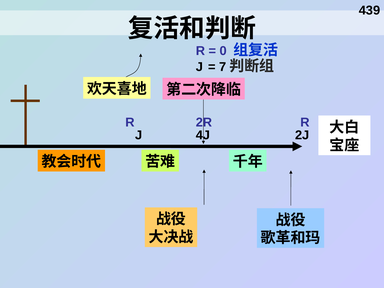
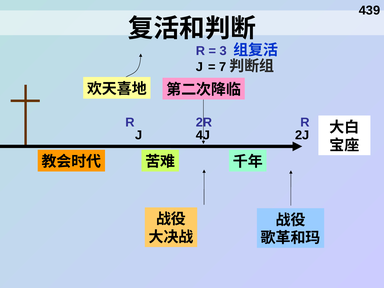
0: 0 -> 3 (223, 51)
